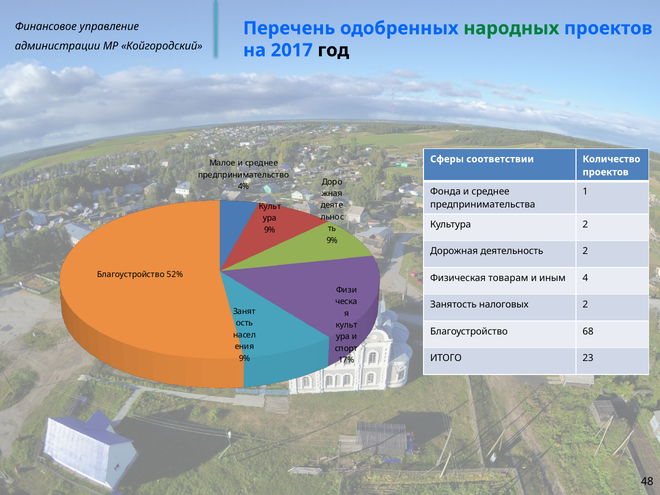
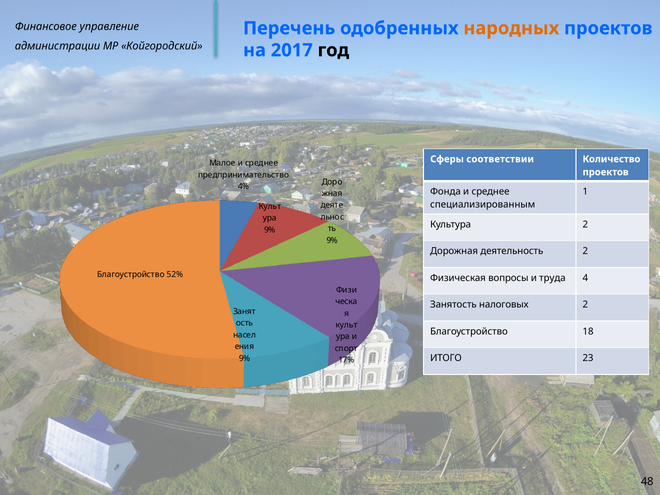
народных colour: green -> orange (511, 28)
предпринимательства: предпринимательства -> специализированным (483, 205)
товарам: товарам -> вопросы (508, 278)
иным: иным -> труда (552, 278)
68: 68 -> 18 (588, 331)
